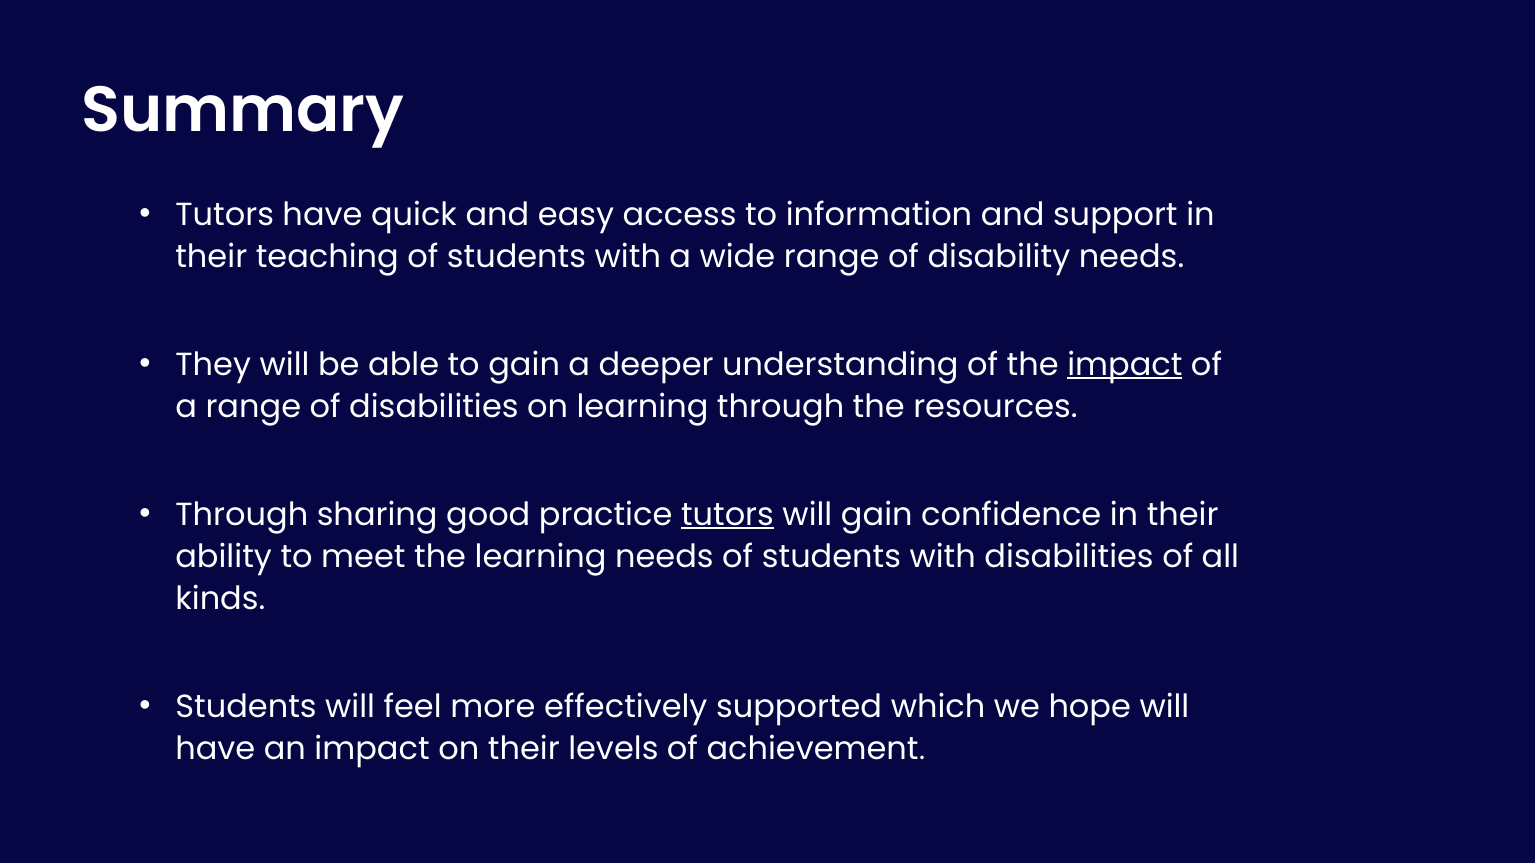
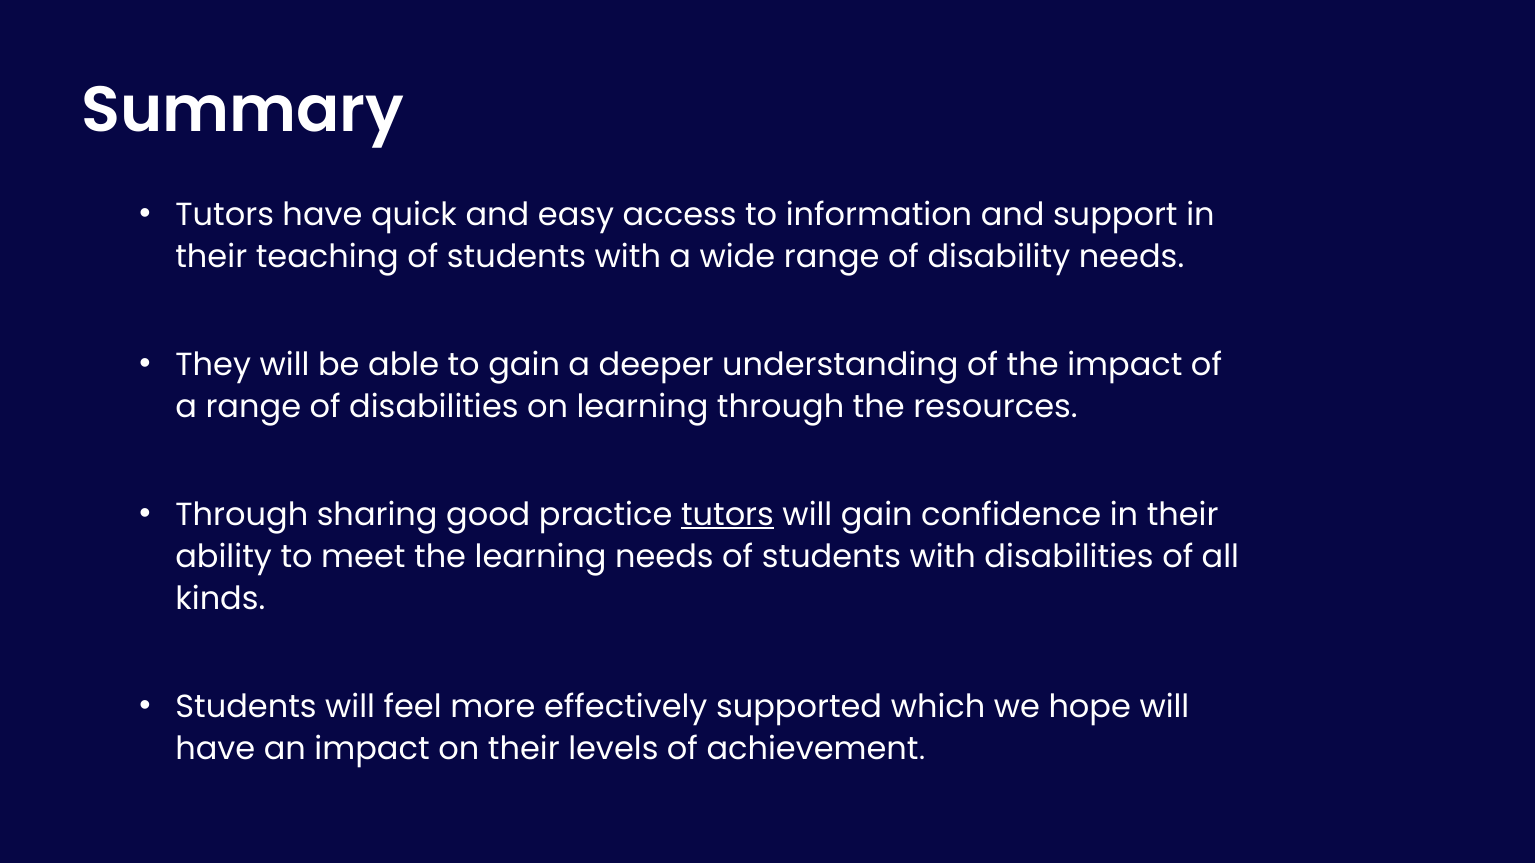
impact underline: present -> none (1125, 365)
